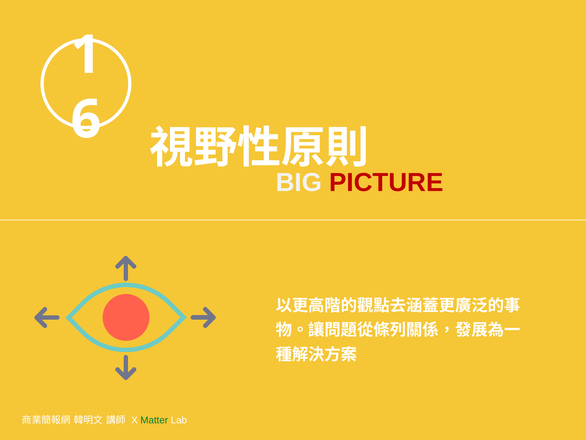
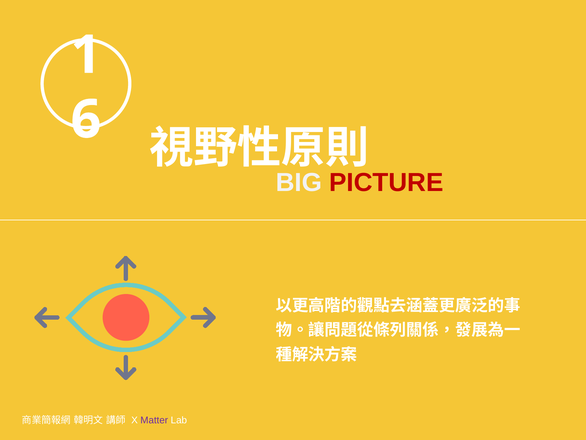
Matter colour: green -> purple (154, 420)
